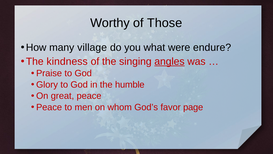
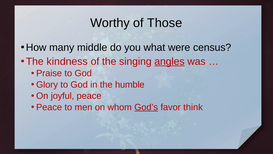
village: village -> middle (92, 47)
endure: endure -> census (212, 47)
great: great -> joyful (62, 96)
God’s underline: none -> present (146, 107)
page: page -> think (193, 107)
